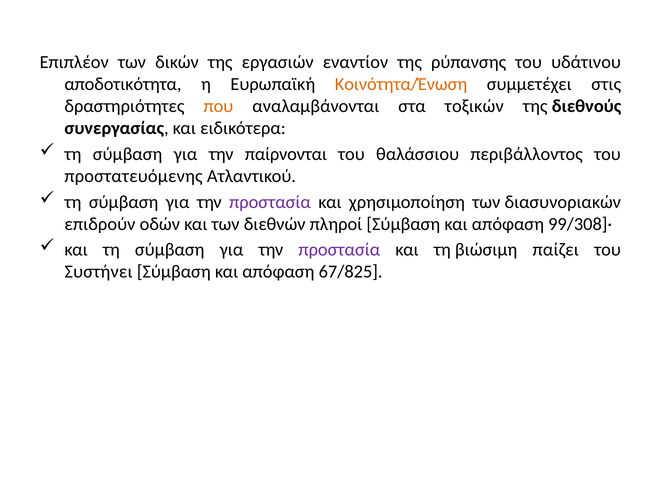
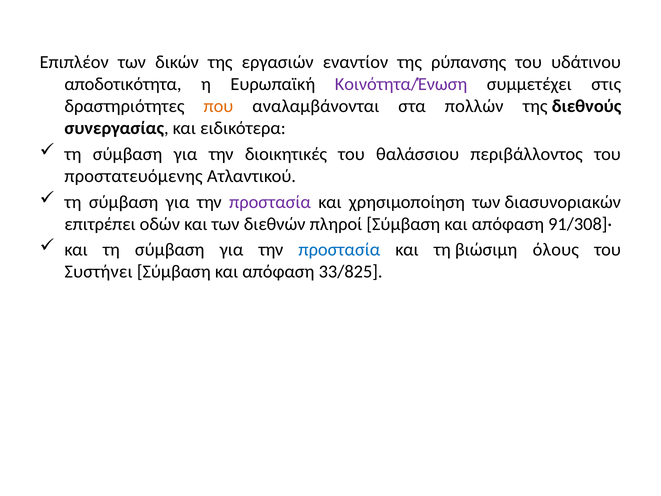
Κοινότητα/Ένωση colour: orange -> purple (401, 84)
τοξικών: τοξικών -> πολλών (474, 106)
παίρνονται: παίρνονται -> διοικητικές (286, 154)
επιδρούν: επιδρούν -> επιτρέπει (100, 224)
99/308]·: 99/308]· -> 91/308]· (580, 224)
προστασία colour: purple -> blue (339, 250)
παίζει: παίζει -> όλους (556, 250)
67/825: 67/825 -> 33/825 (351, 272)
